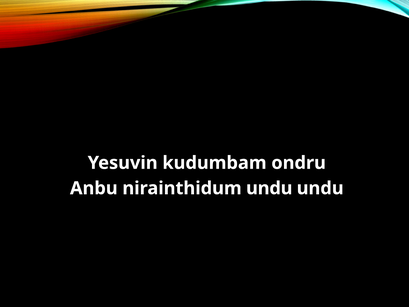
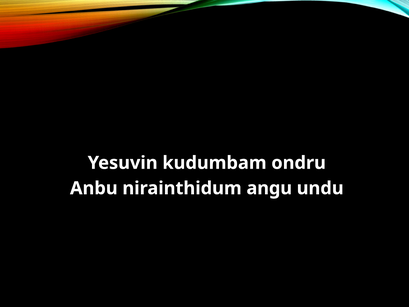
nirainthidum undu: undu -> angu (269, 188)
